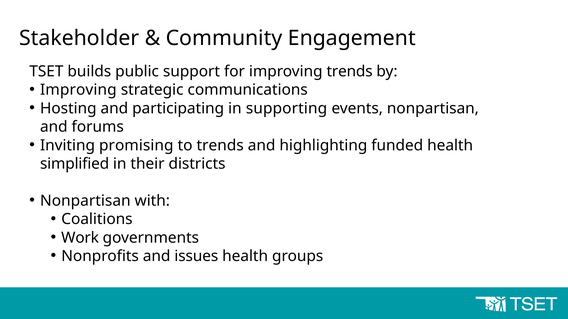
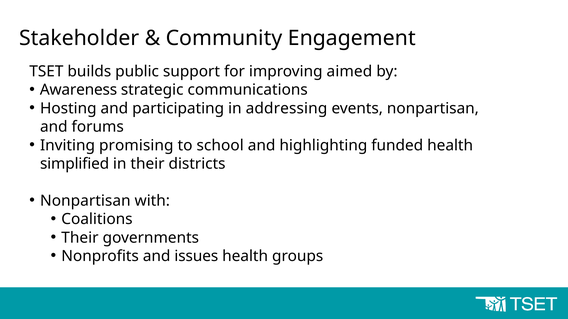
improving trends: trends -> aimed (349, 72)
Improving: Improving -> Awareness (79, 90)
supporting: supporting -> addressing (286, 109)
to trends: trends -> school (220, 146)
Work: Work -> Their (80, 238)
